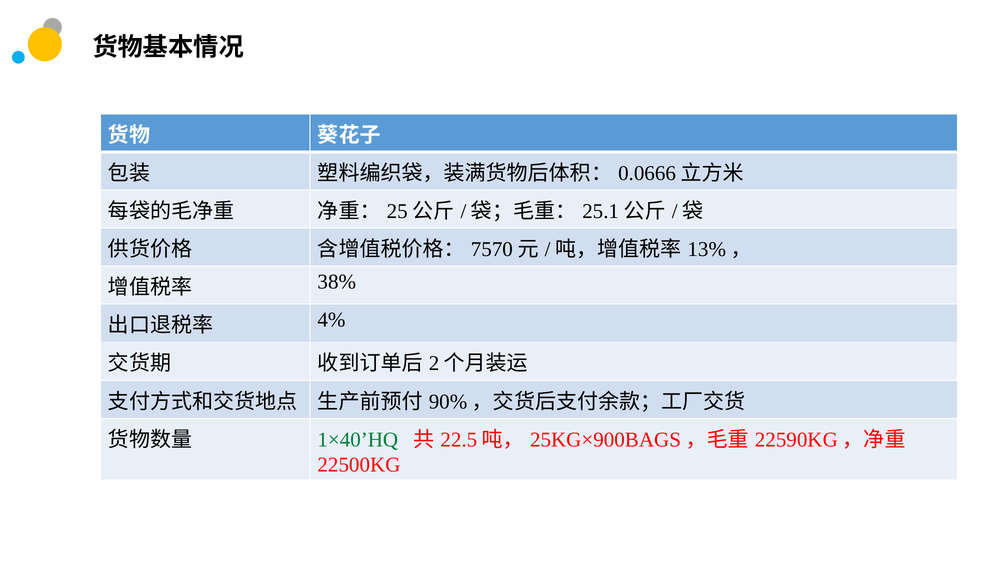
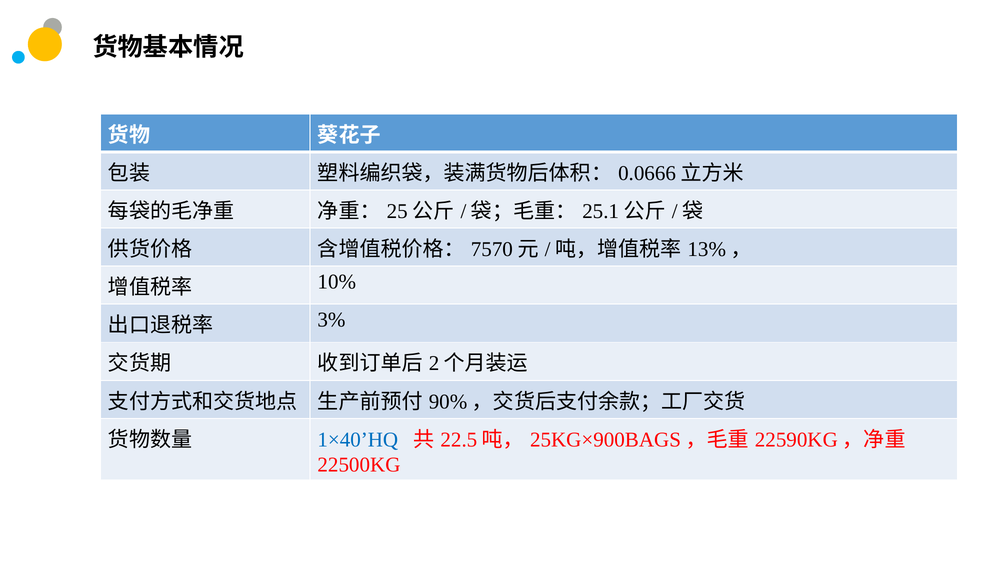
38%: 38% -> 10% (337, 282)
4%: 4% -> 3% (331, 320)
1×40’HQ colour: green -> blue (358, 440)
